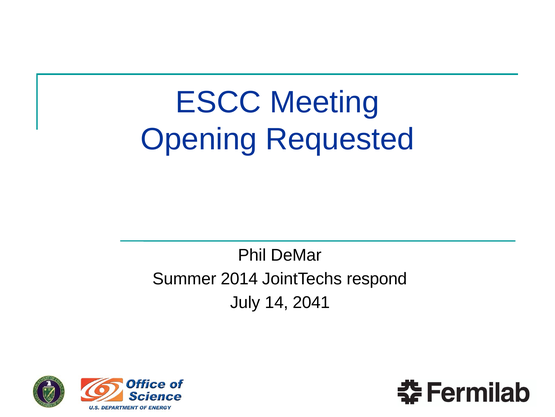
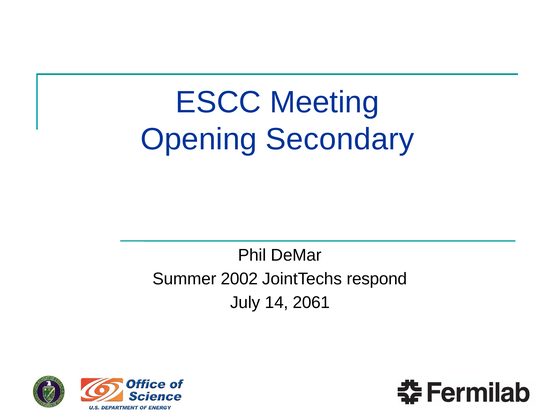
Requested: Requested -> Secondary (340, 139)
2014: 2014 -> 2002 (239, 278)
2041: 2041 -> 2061 (311, 302)
